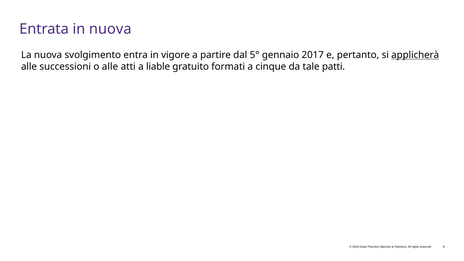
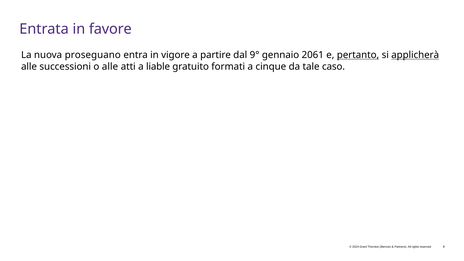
in nuova: nuova -> favore (110, 29)
svolgimento: svolgimento -> proseguano (93, 55)
5°: 5° -> 9° (255, 55)
2017: 2017 -> 2061 (313, 55)
pertanto underline: none -> present (358, 55)
patti: patti -> caso (333, 67)
